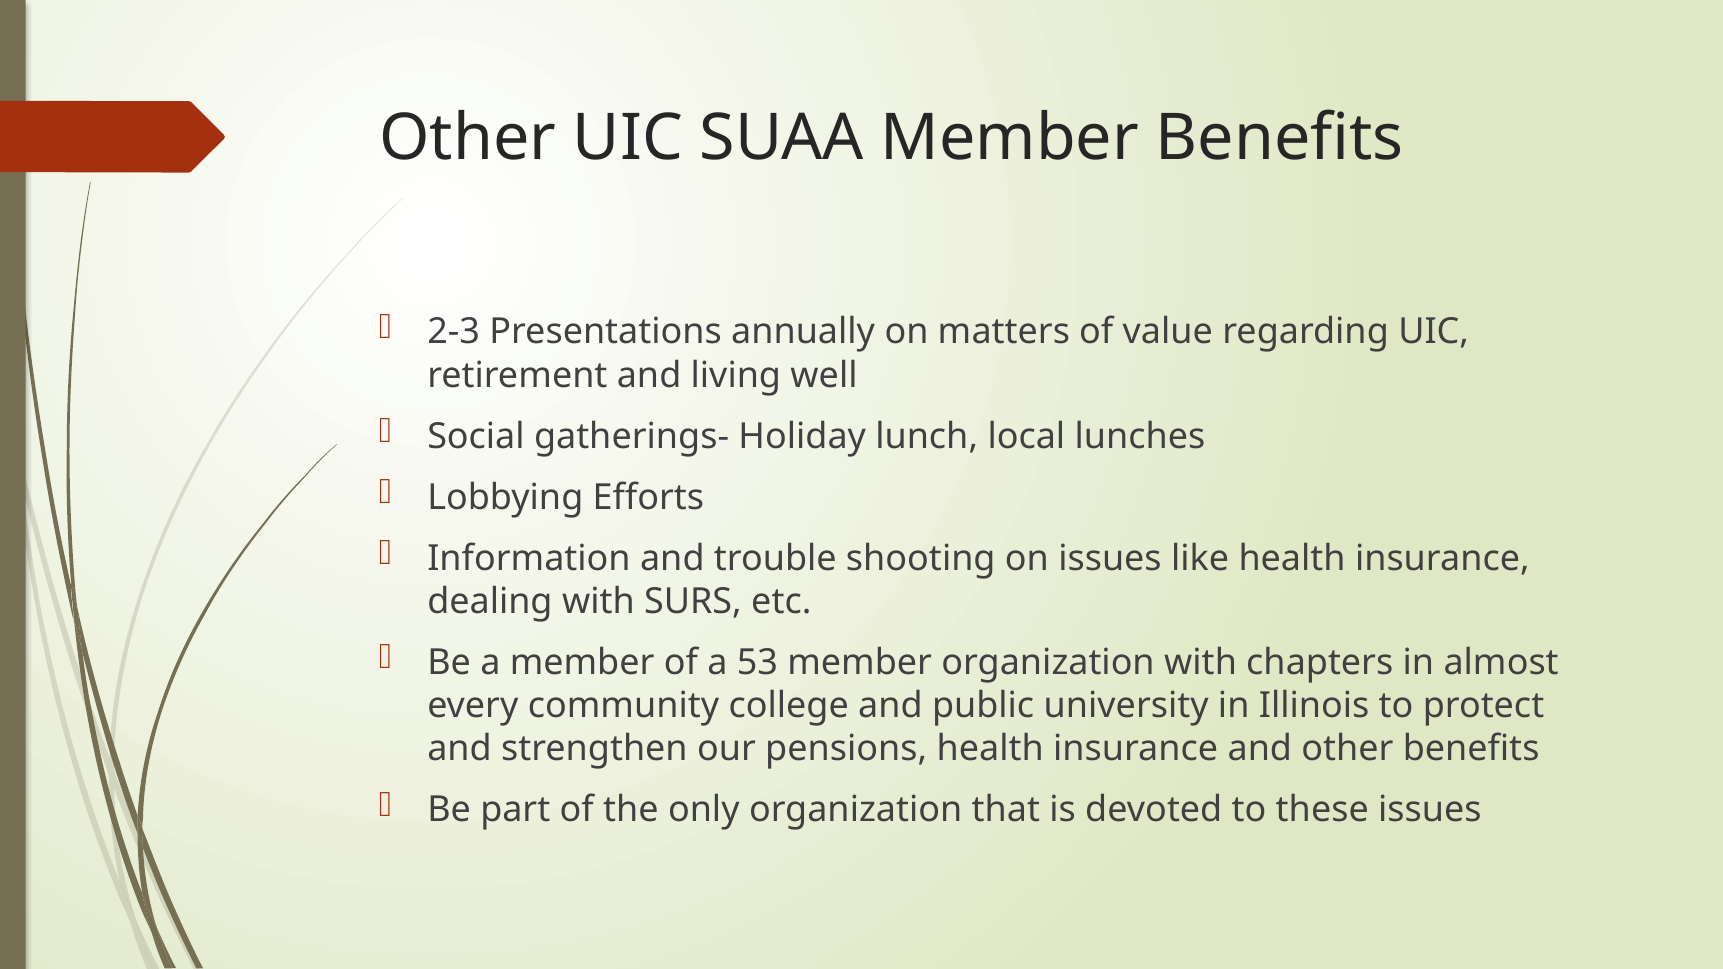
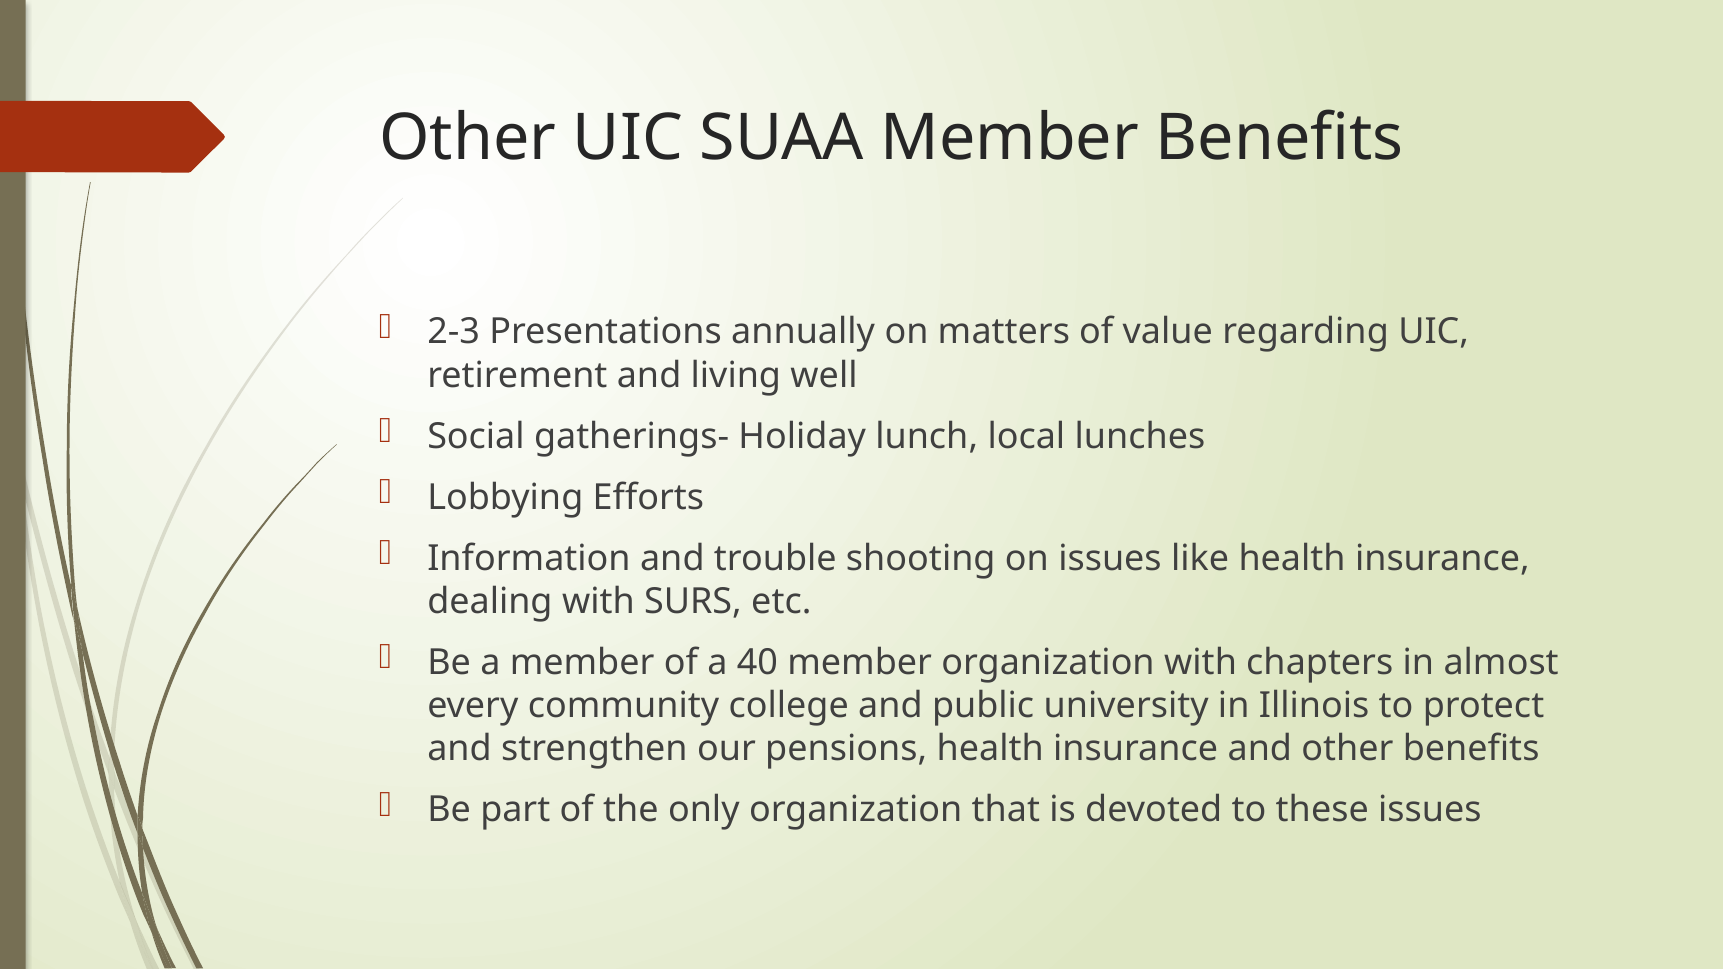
53: 53 -> 40 (757, 663)
